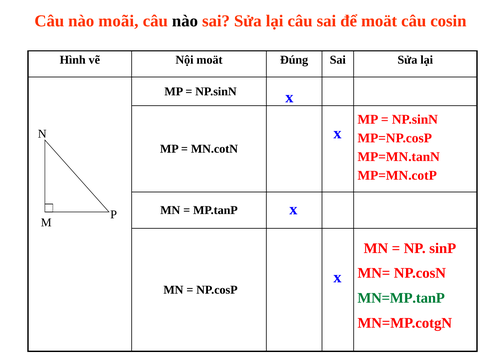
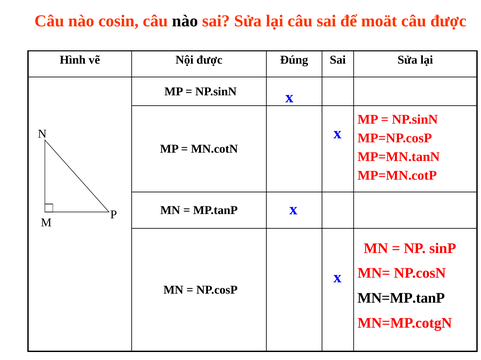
moãi: moãi -> cosin (119, 21)
câu cosin: cosin -> được (448, 21)
Nội moät: moät -> được (209, 60)
MN=MP.tanP colour: green -> black (401, 299)
